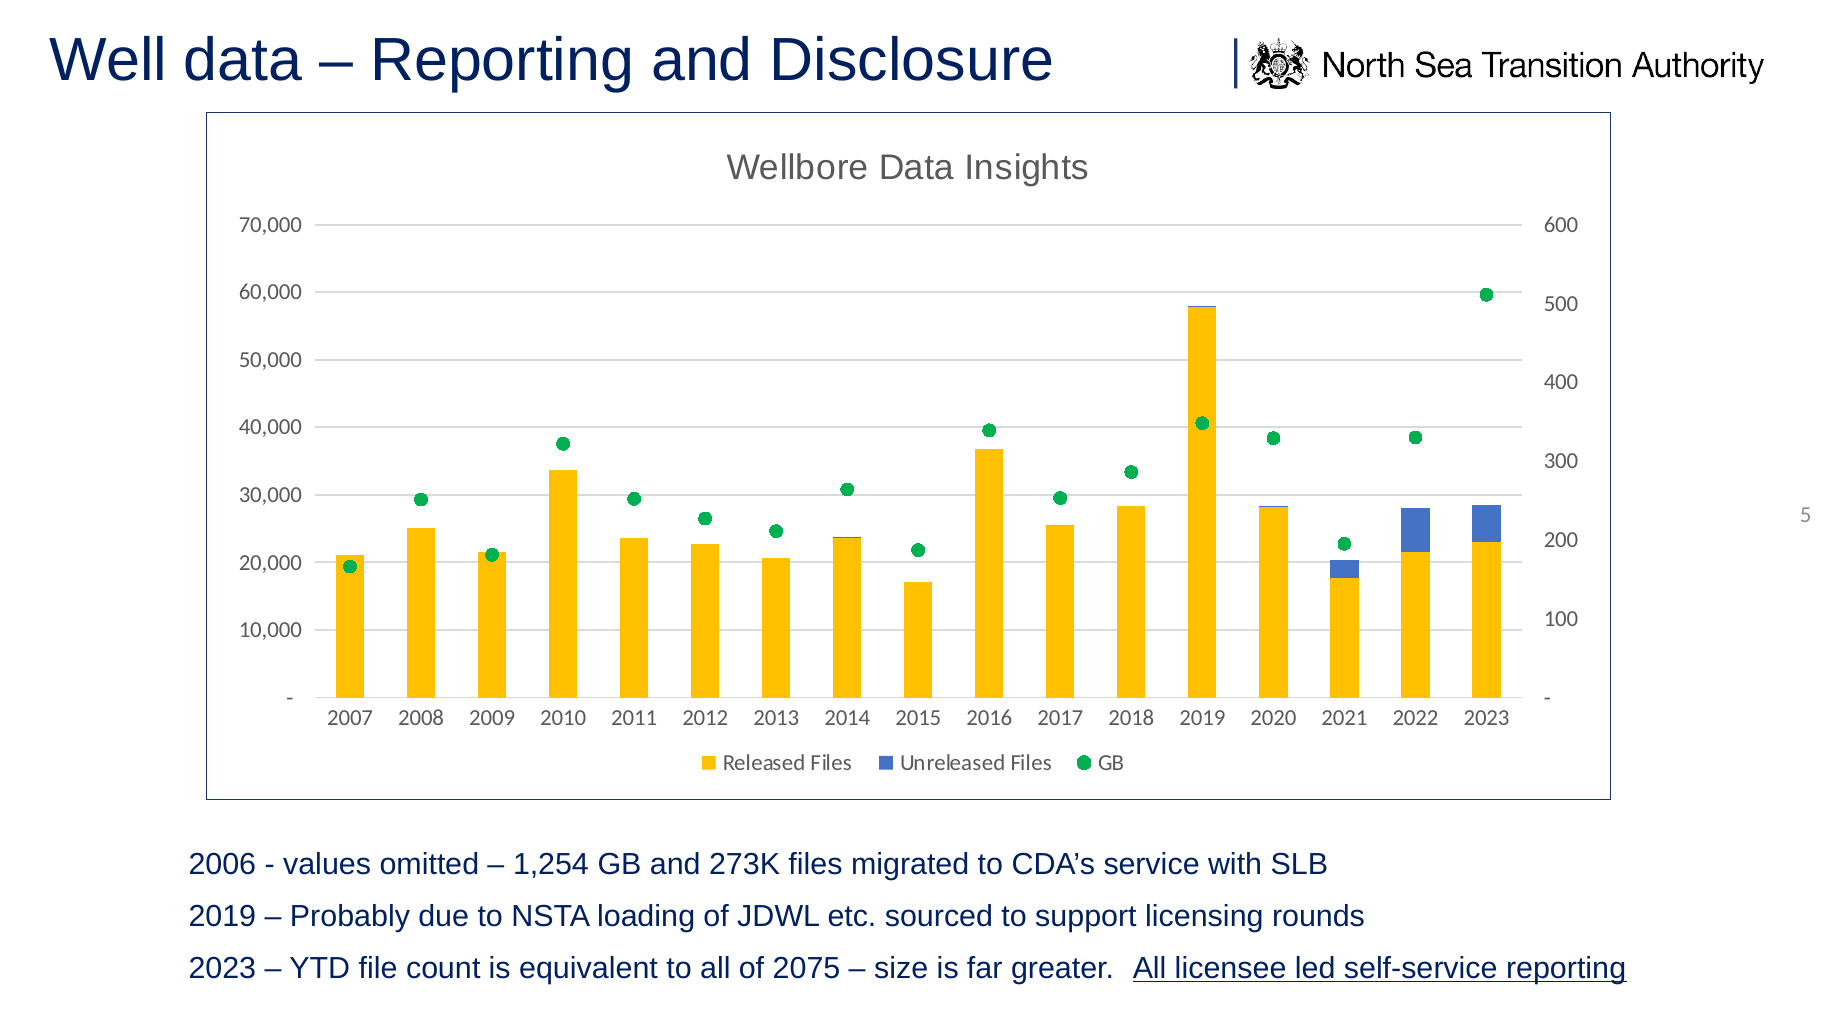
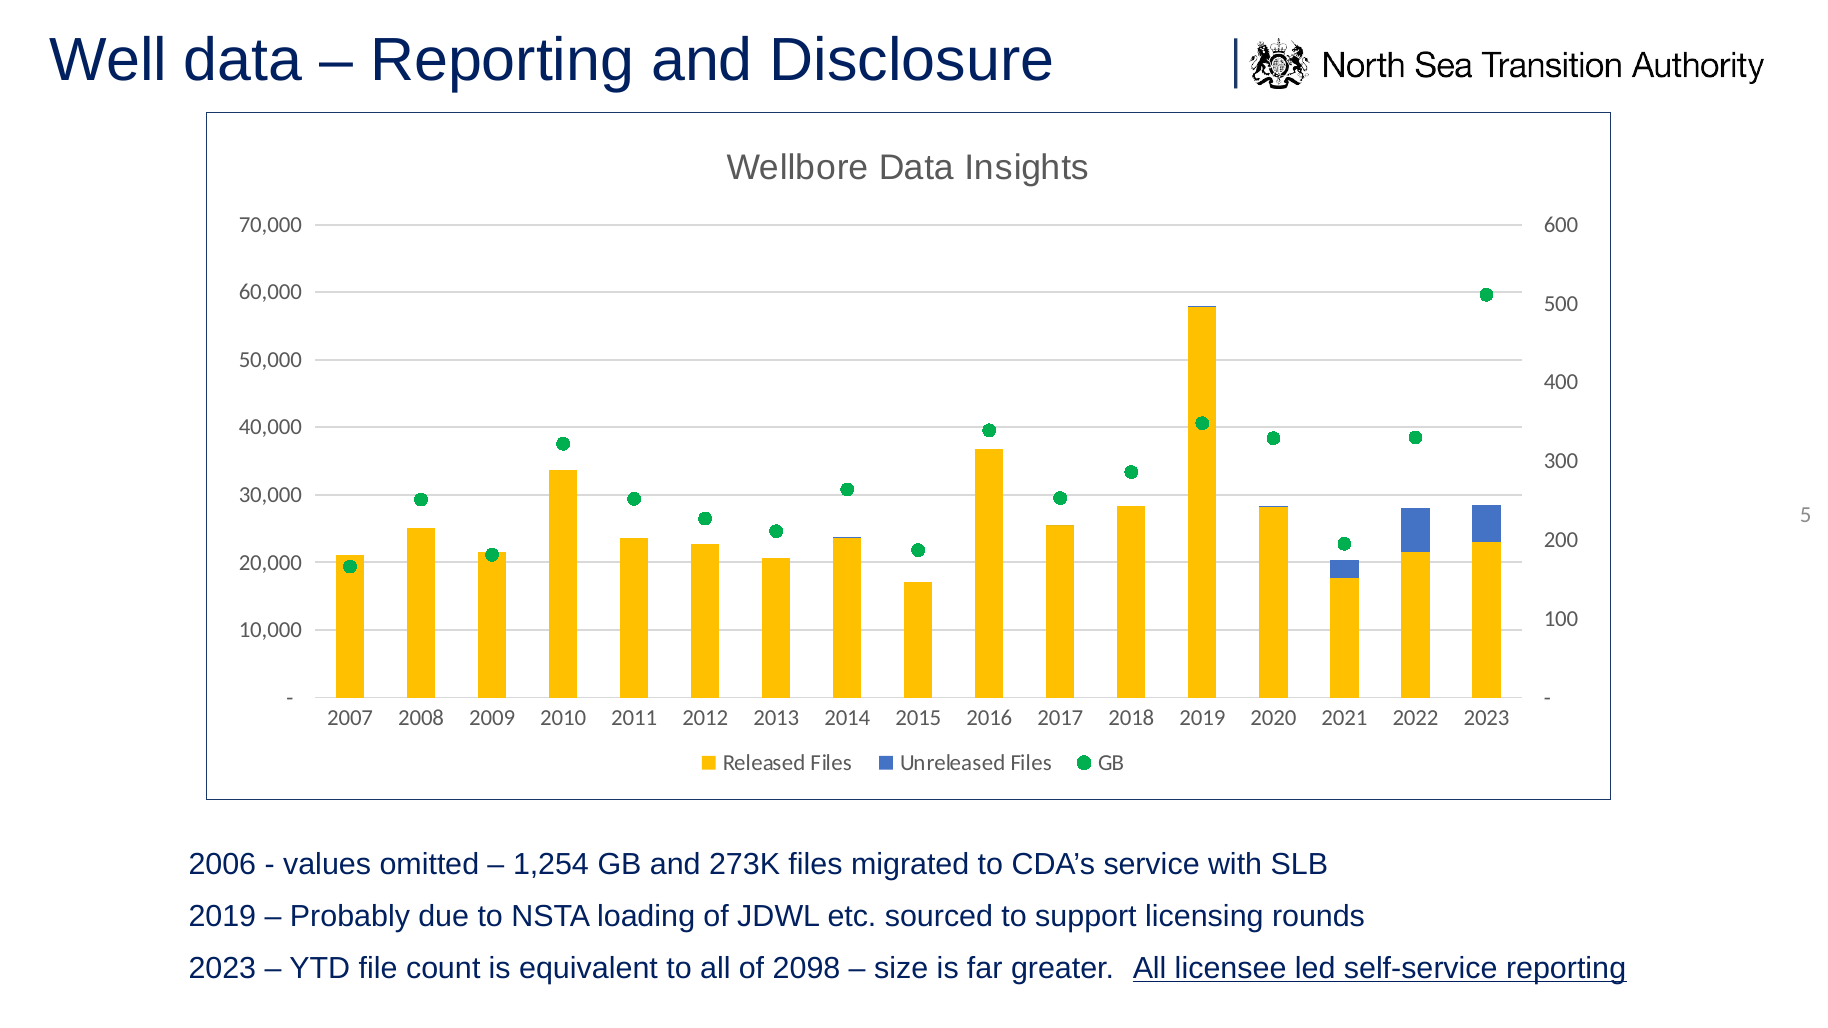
2075: 2075 -> 2098 (807, 968)
